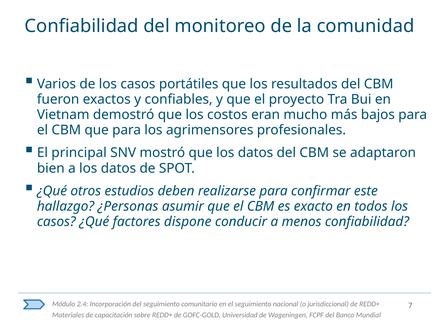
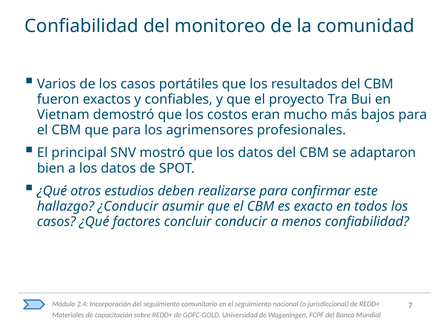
¿Personas: ¿Personas -> ¿Conducir (128, 206)
dispone: dispone -> concluir (188, 221)
